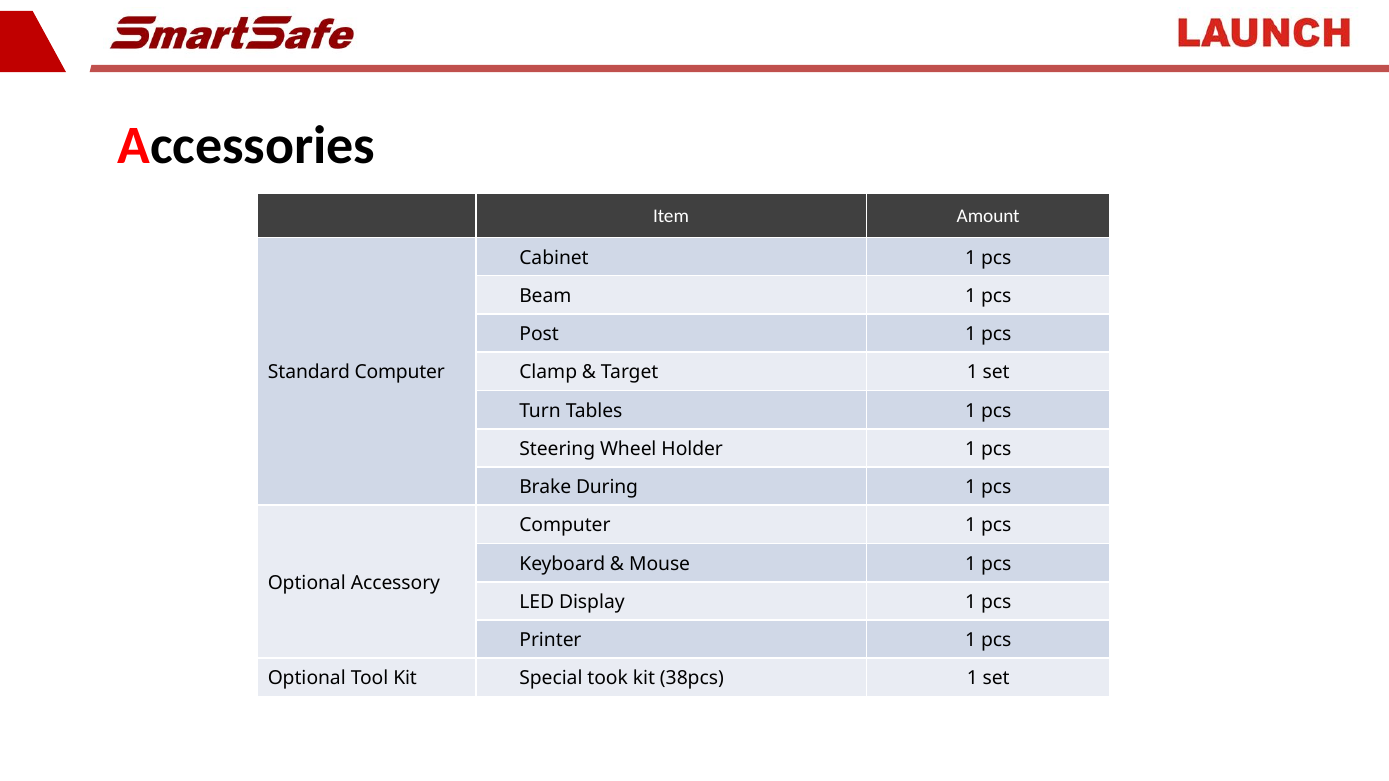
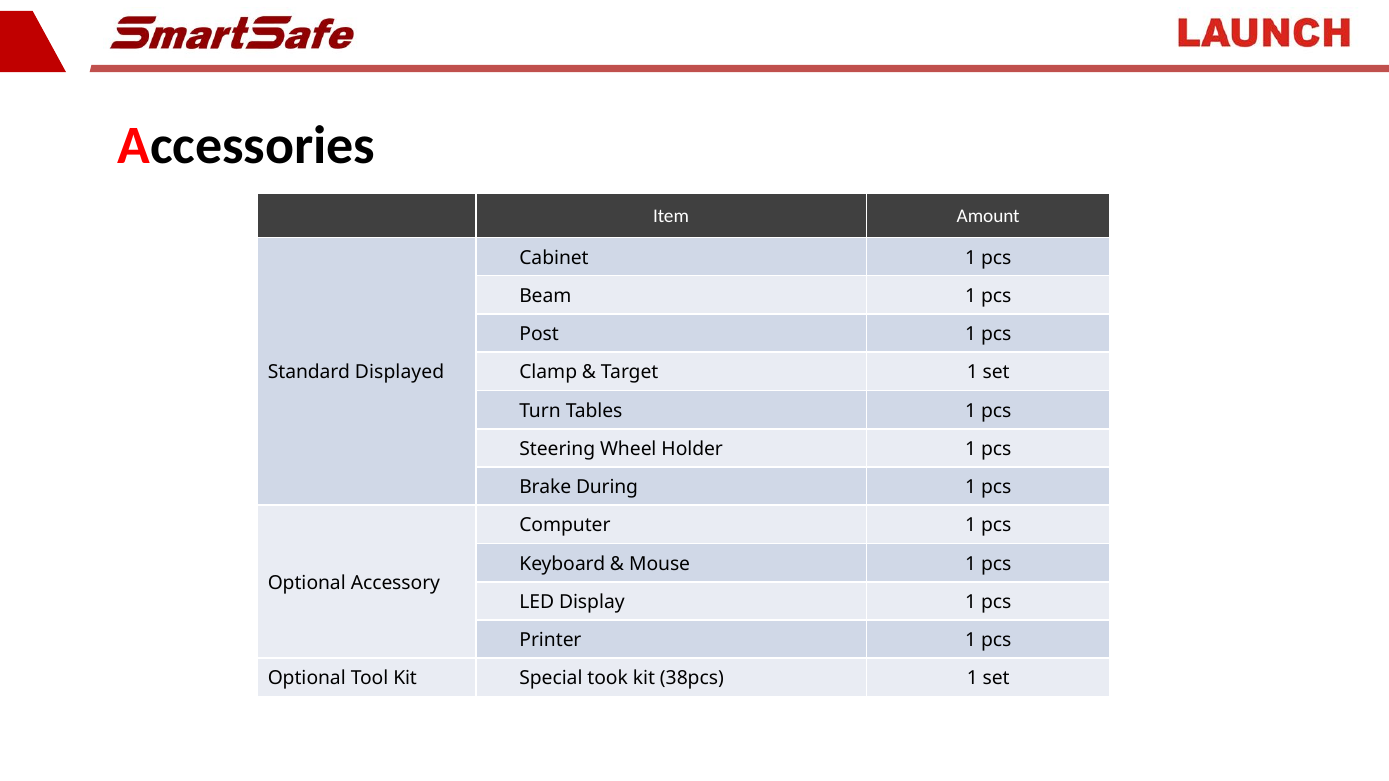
Standard Computer: Computer -> Displayed (400, 373)
